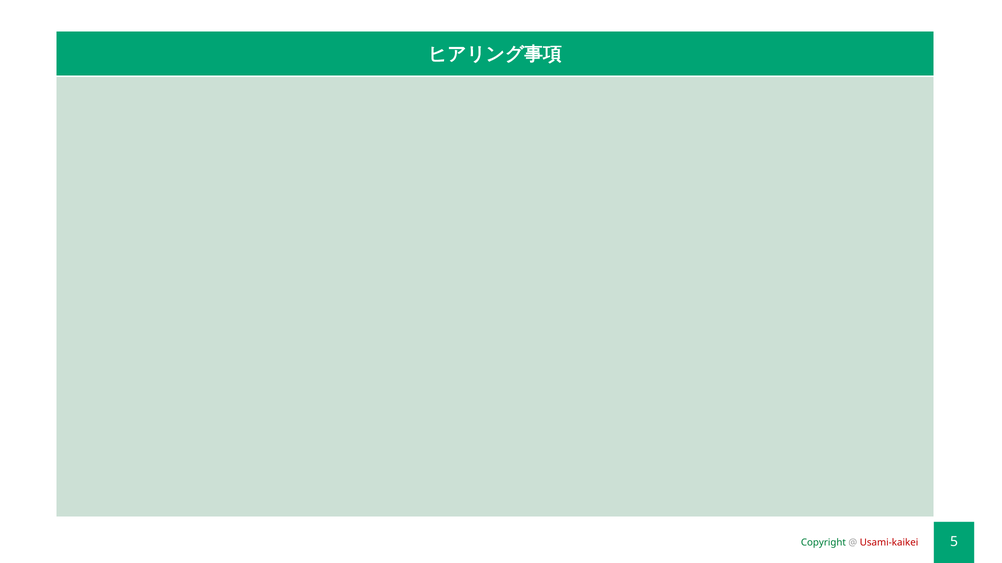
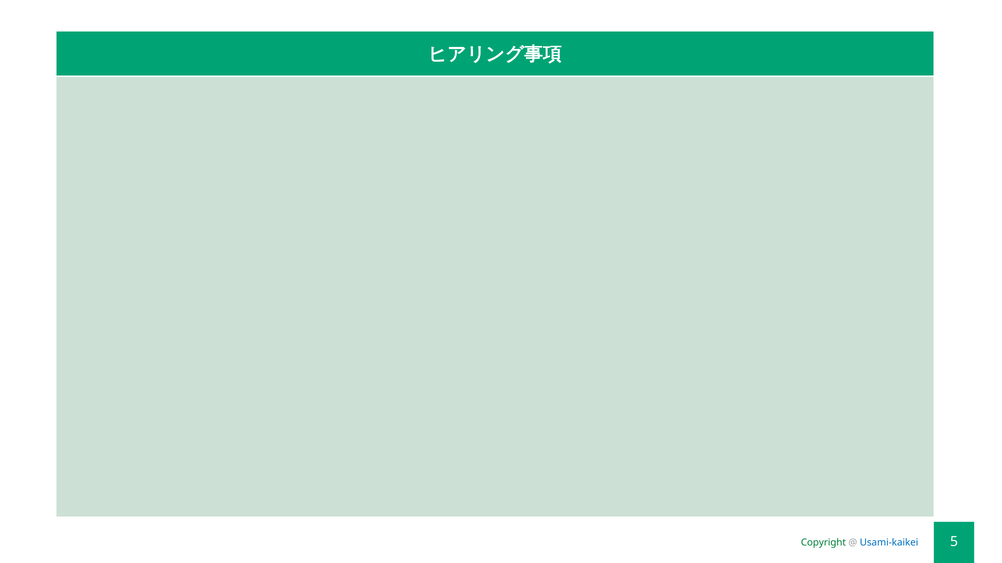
Usami-kaikei colour: red -> blue (889, 543)
